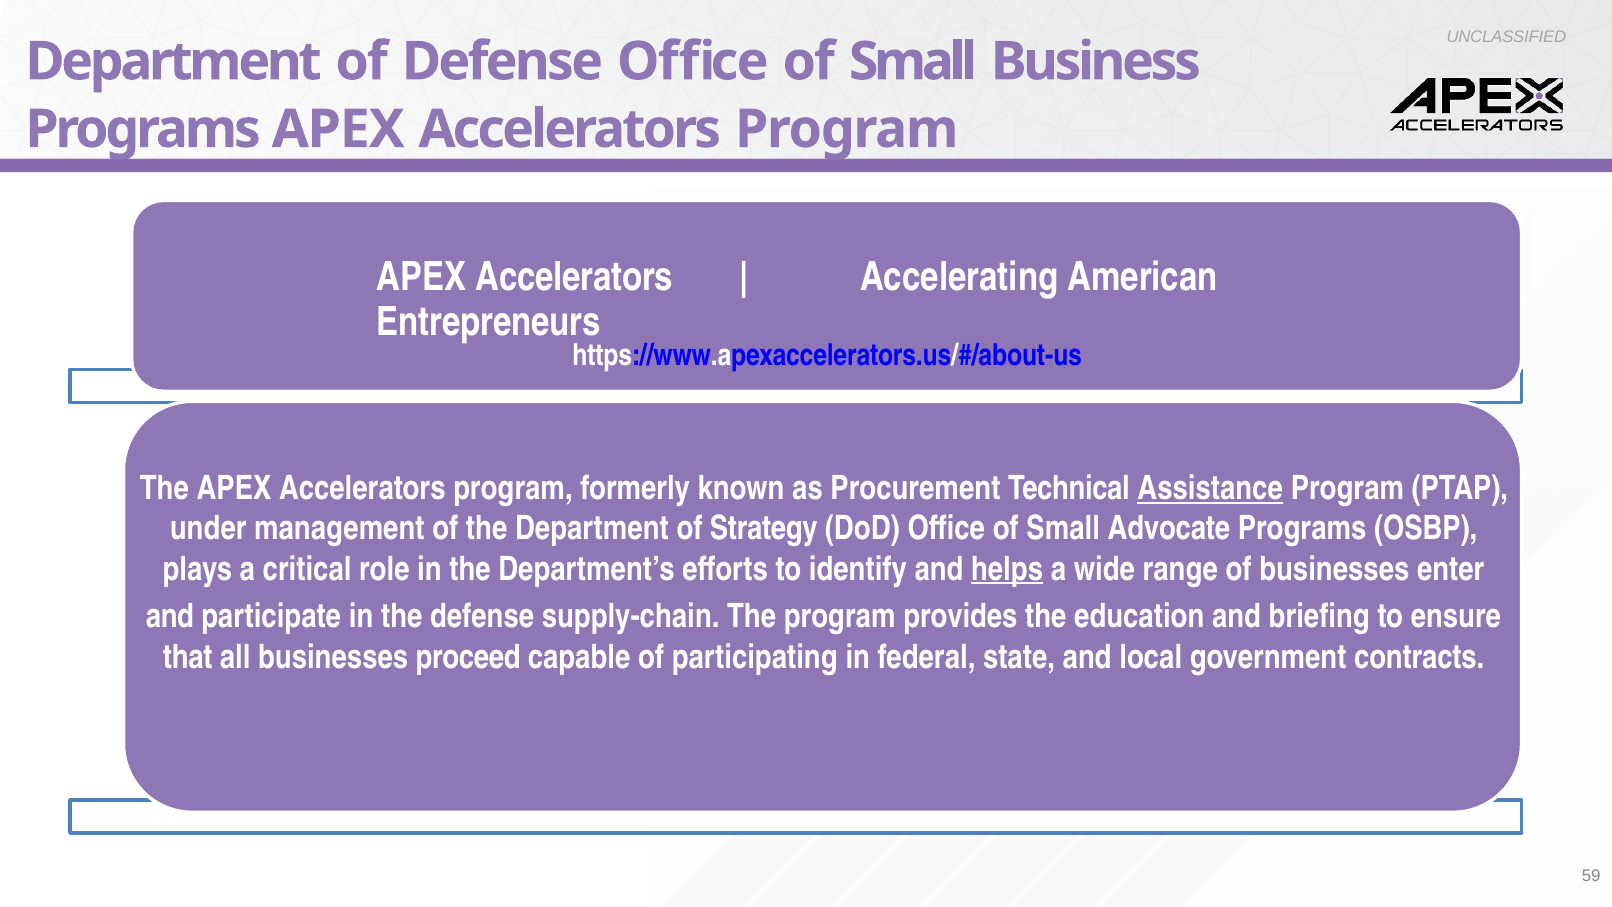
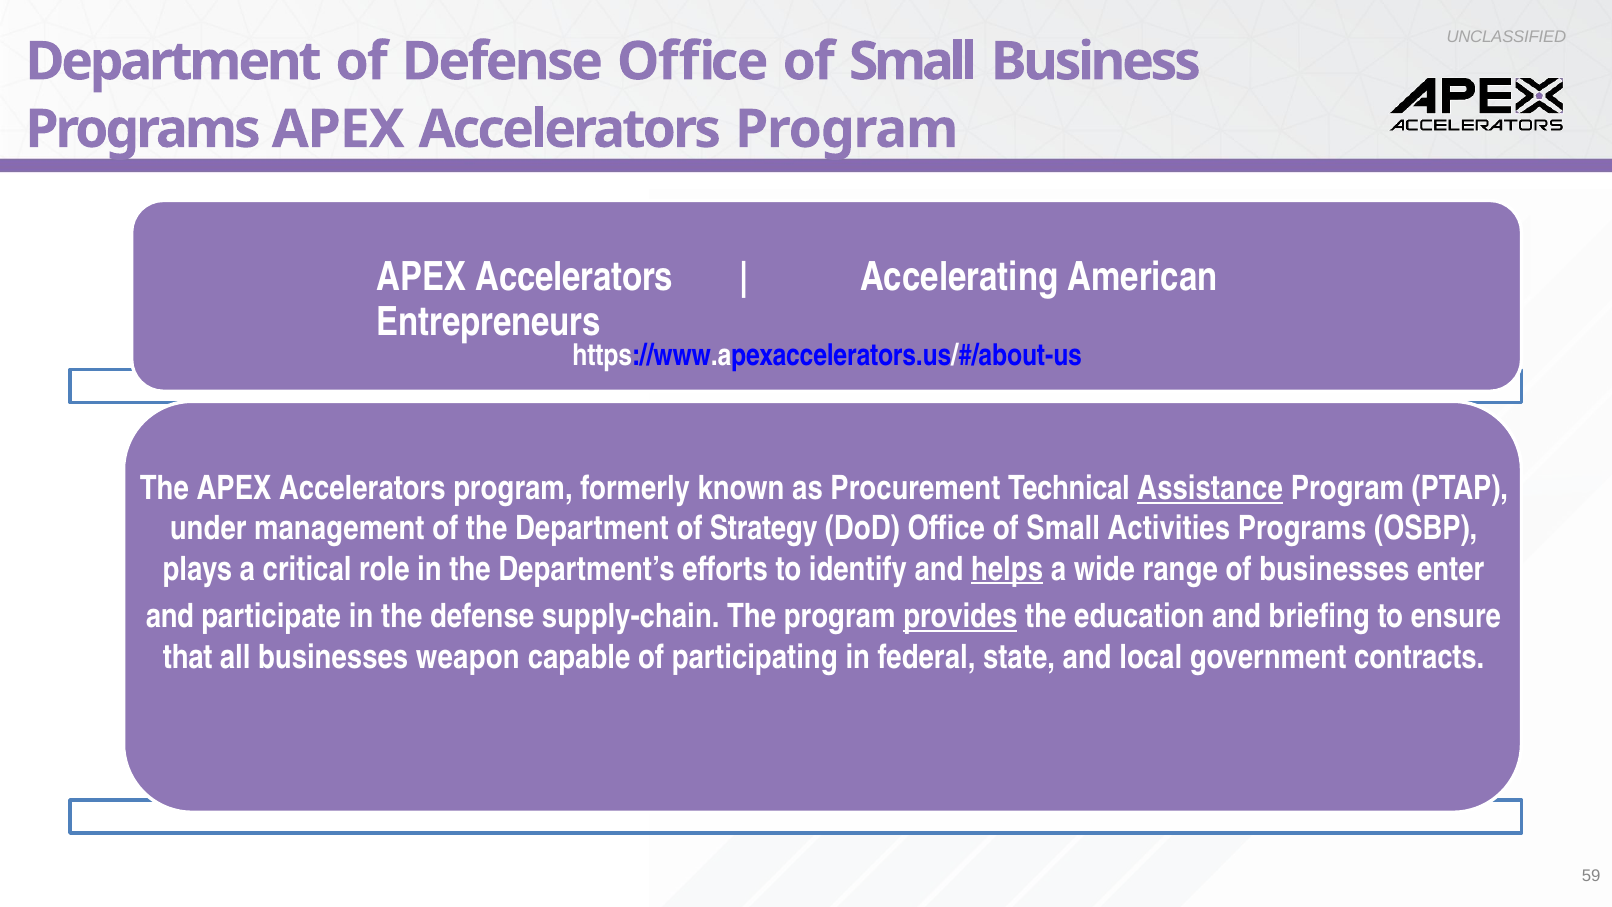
Advocate: Advocate -> Activities (1169, 529)
provides underline: none -> present (960, 617)
proceed: proceed -> weapon (468, 657)
